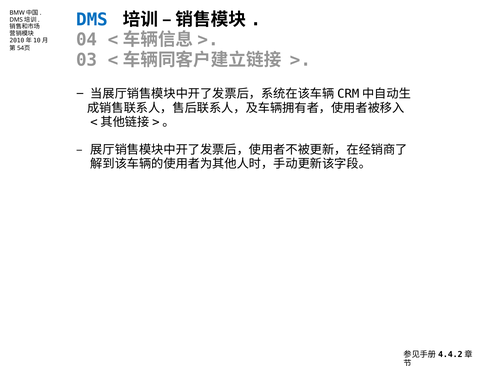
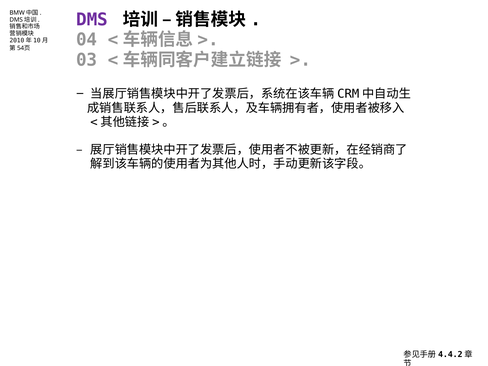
DMS colour: blue -> purple (92, 20)
